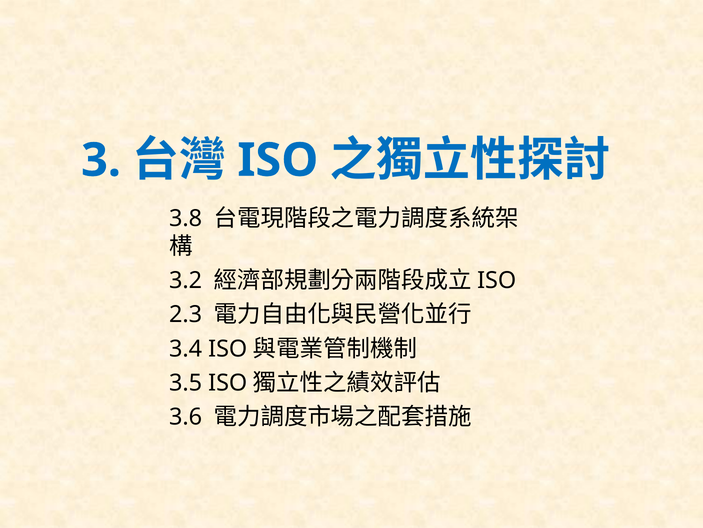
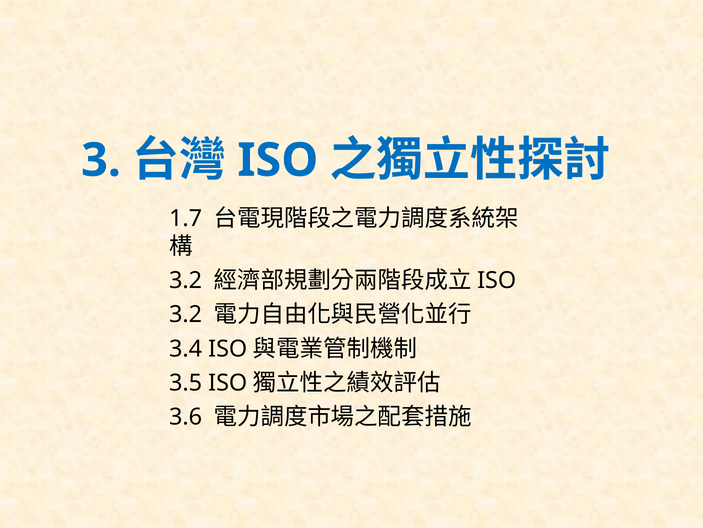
3.8: 3.8 -> 1.7 (186, 218)
2.3: 2.3 -> 3.2 (186, 314)
